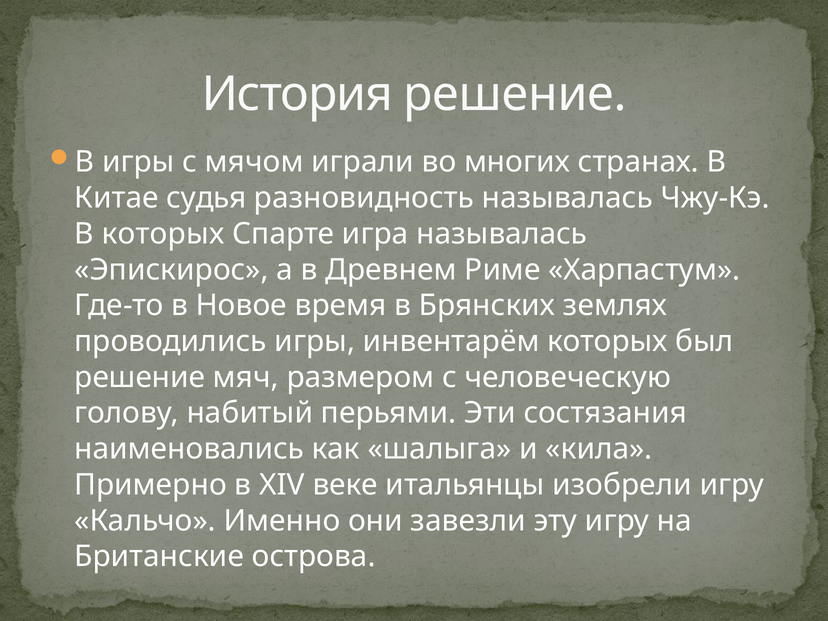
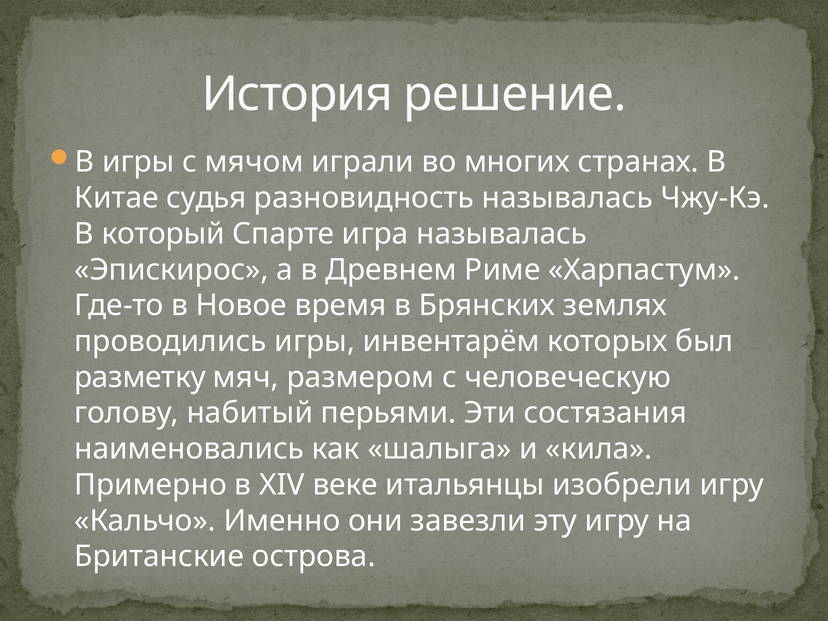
В которых: которых -> который (163, 234)
решение: решение -> разметку (140, 377)
